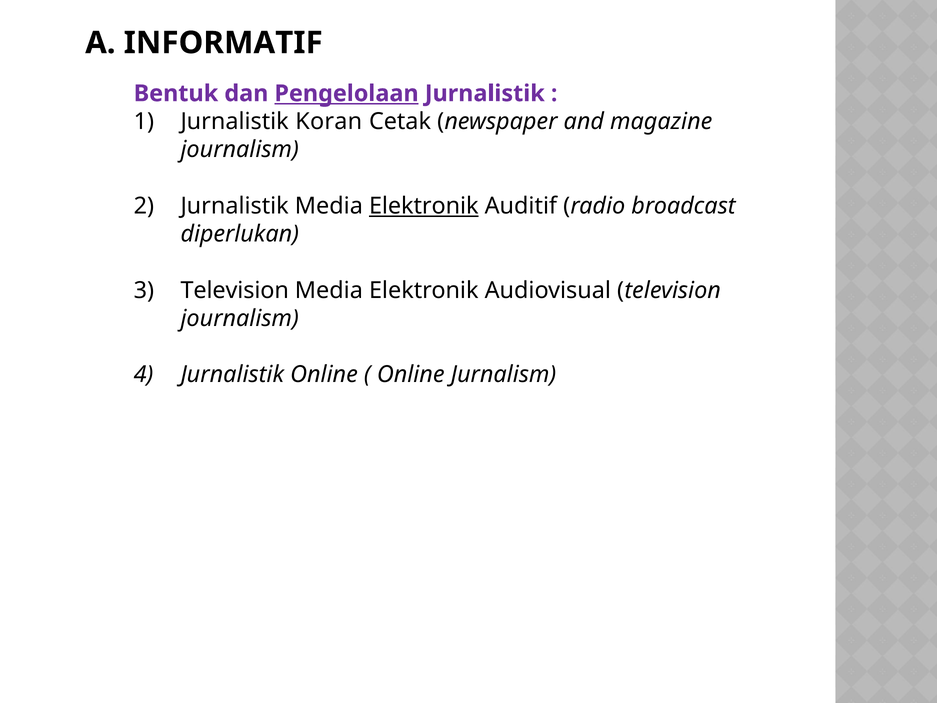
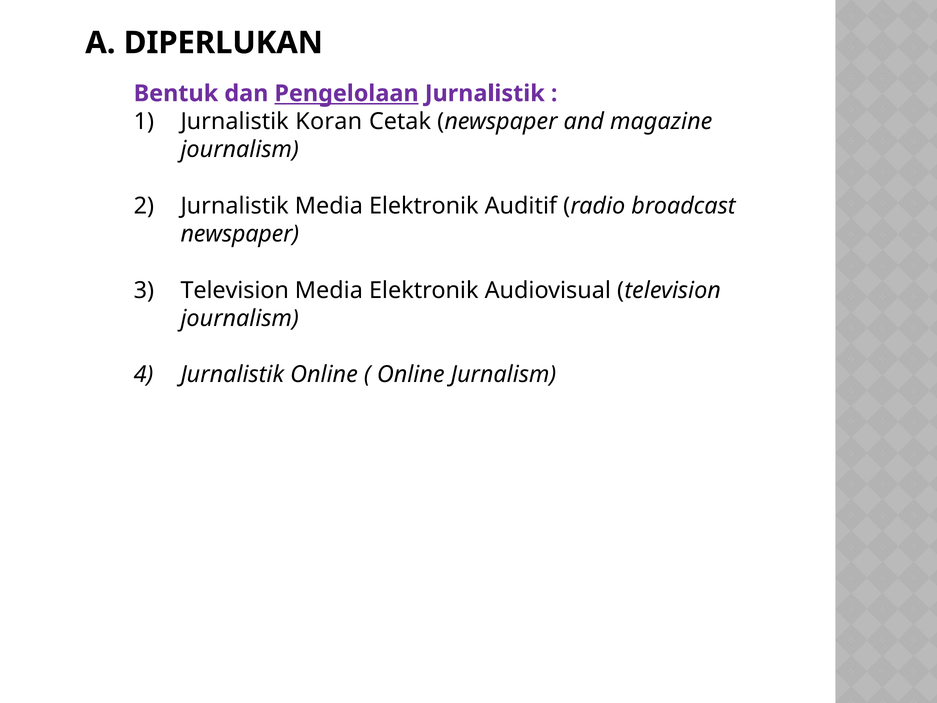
INFORMATIF: INFORMATIF -> DIPERLUKAN (223, 43)
Elektronik underline: present -> none (424, 206)
diperlukan: diperlukan -> newspaper (240, 234)
